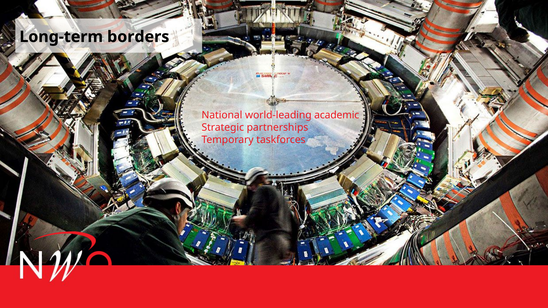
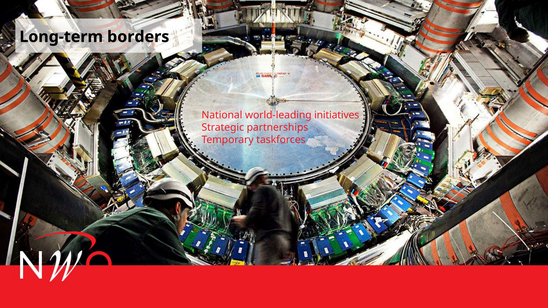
academic: academic -> initiatives (337, 115)
